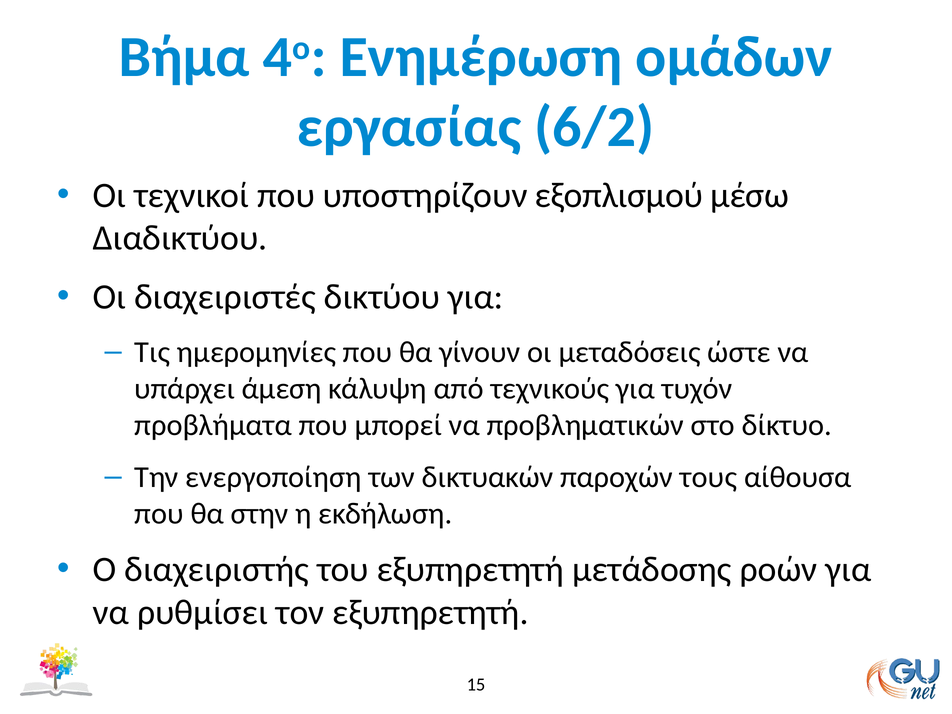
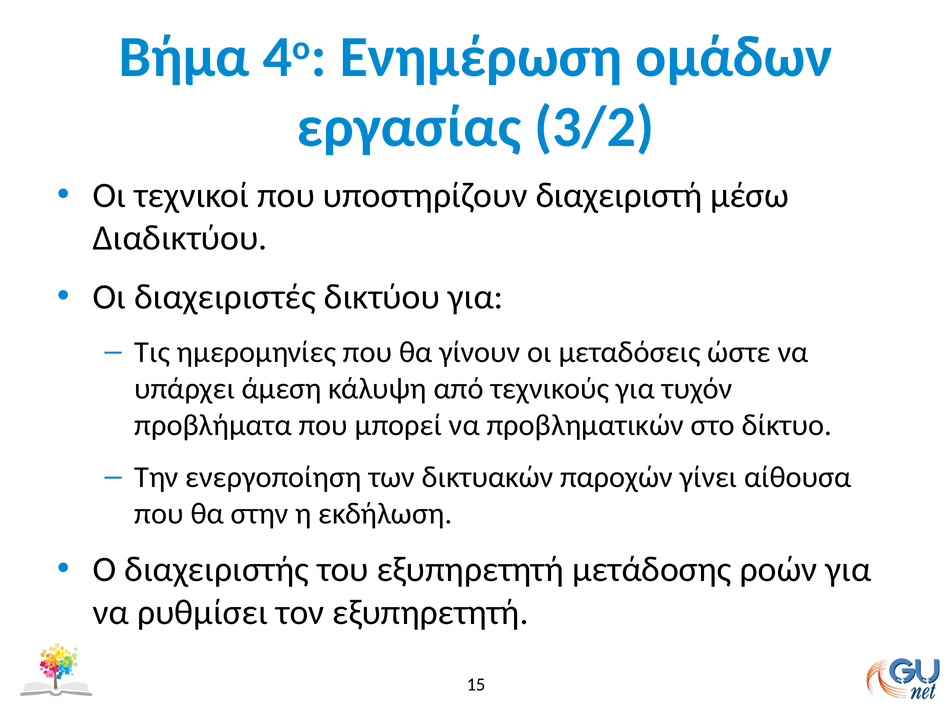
6/2: 6/2 -> 3/2 (594, 127)
εξοπλισμού: εξοπλισμού -> διαχειριστή (619, 195)
τους: τους -> γίνει (708, 477)
